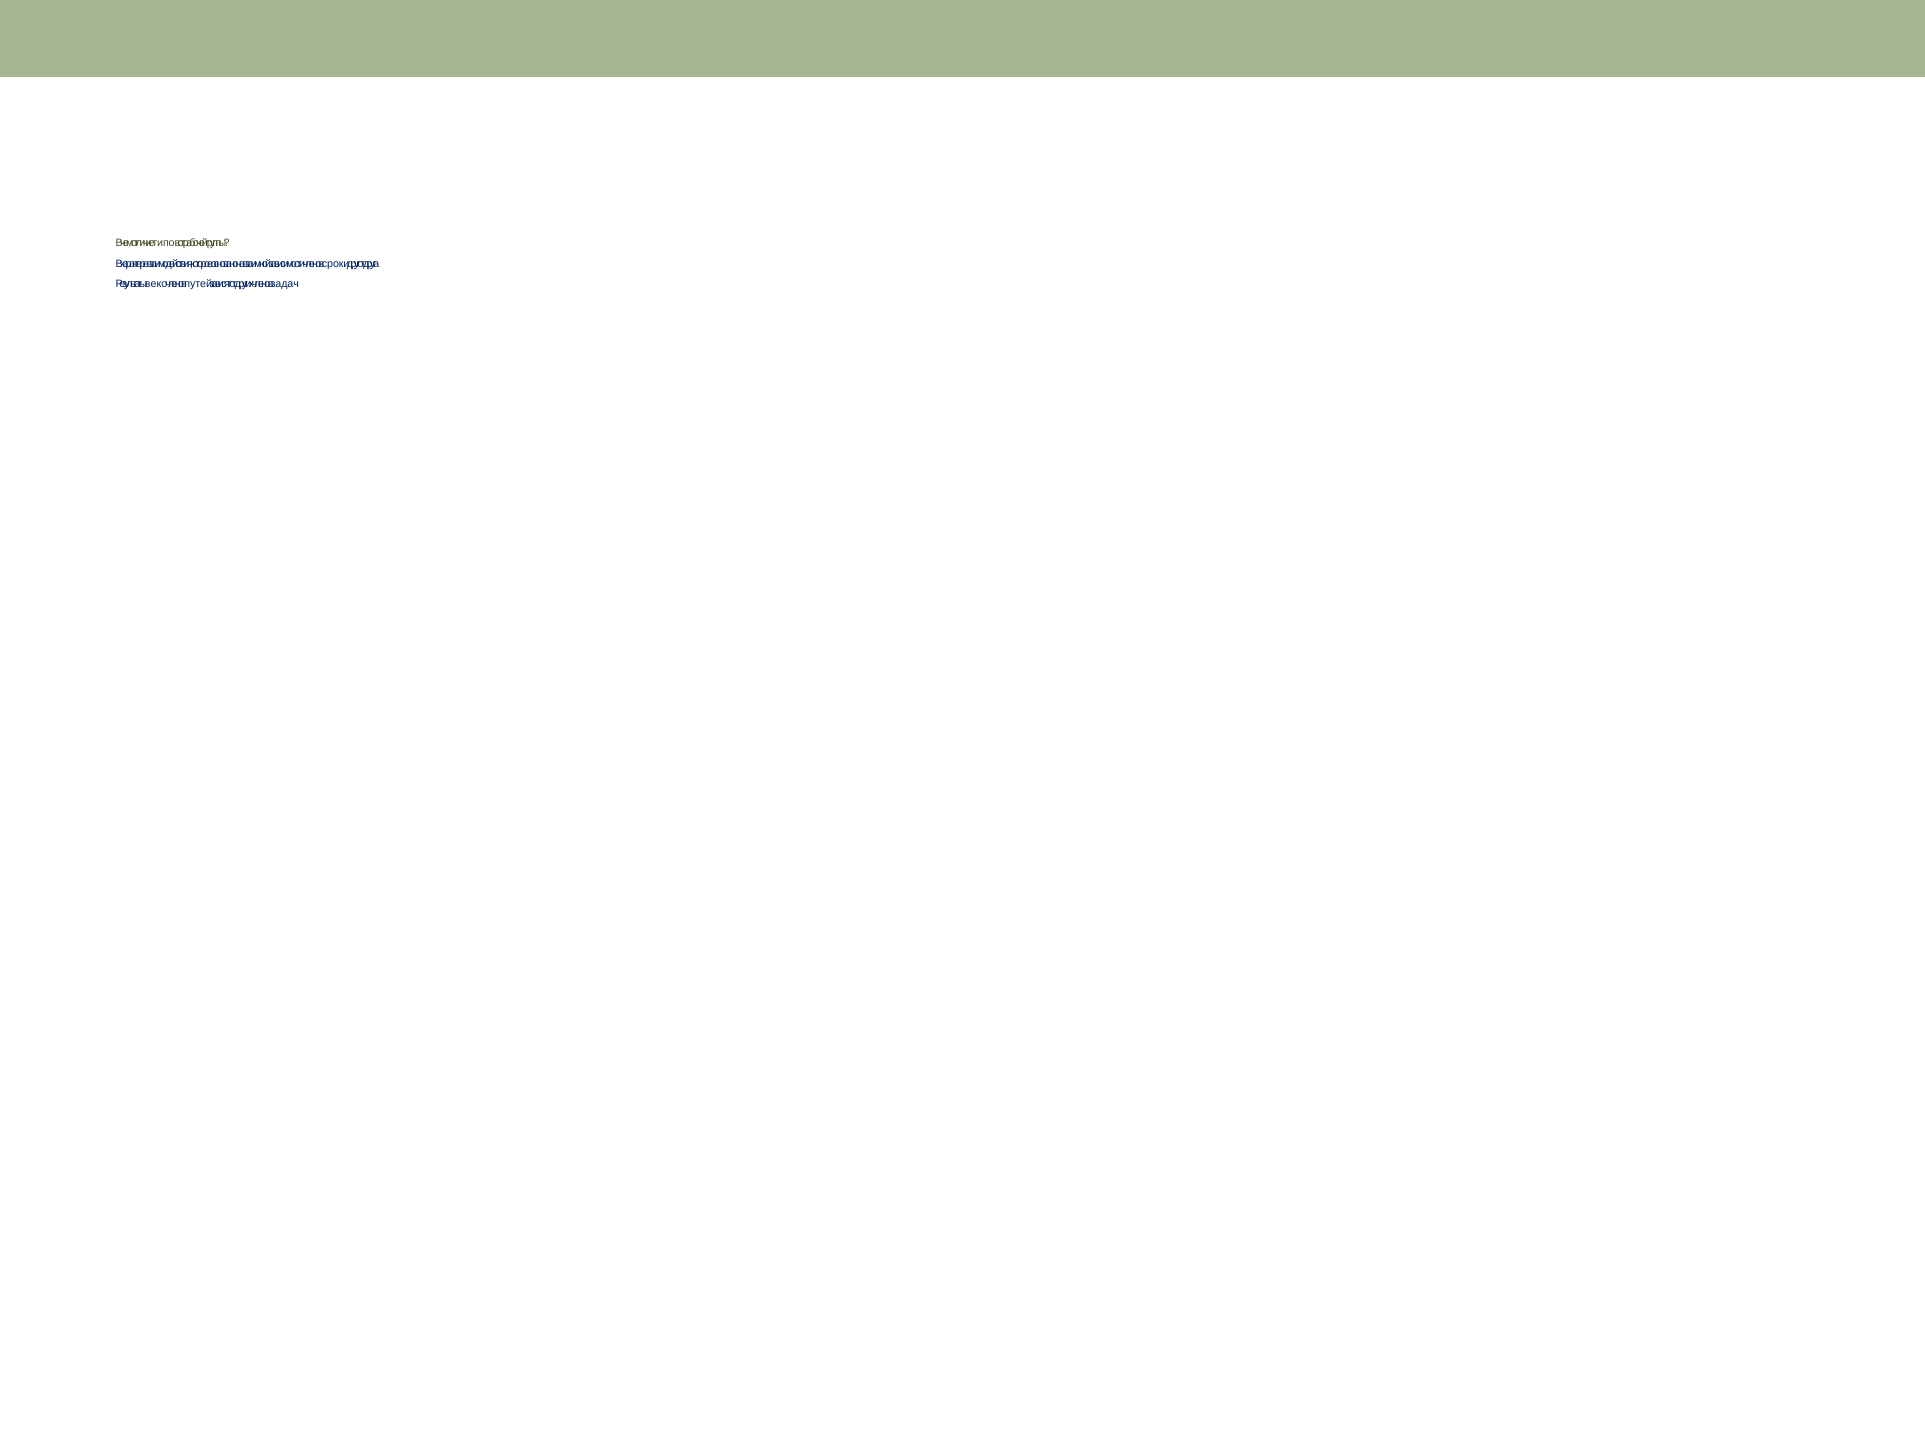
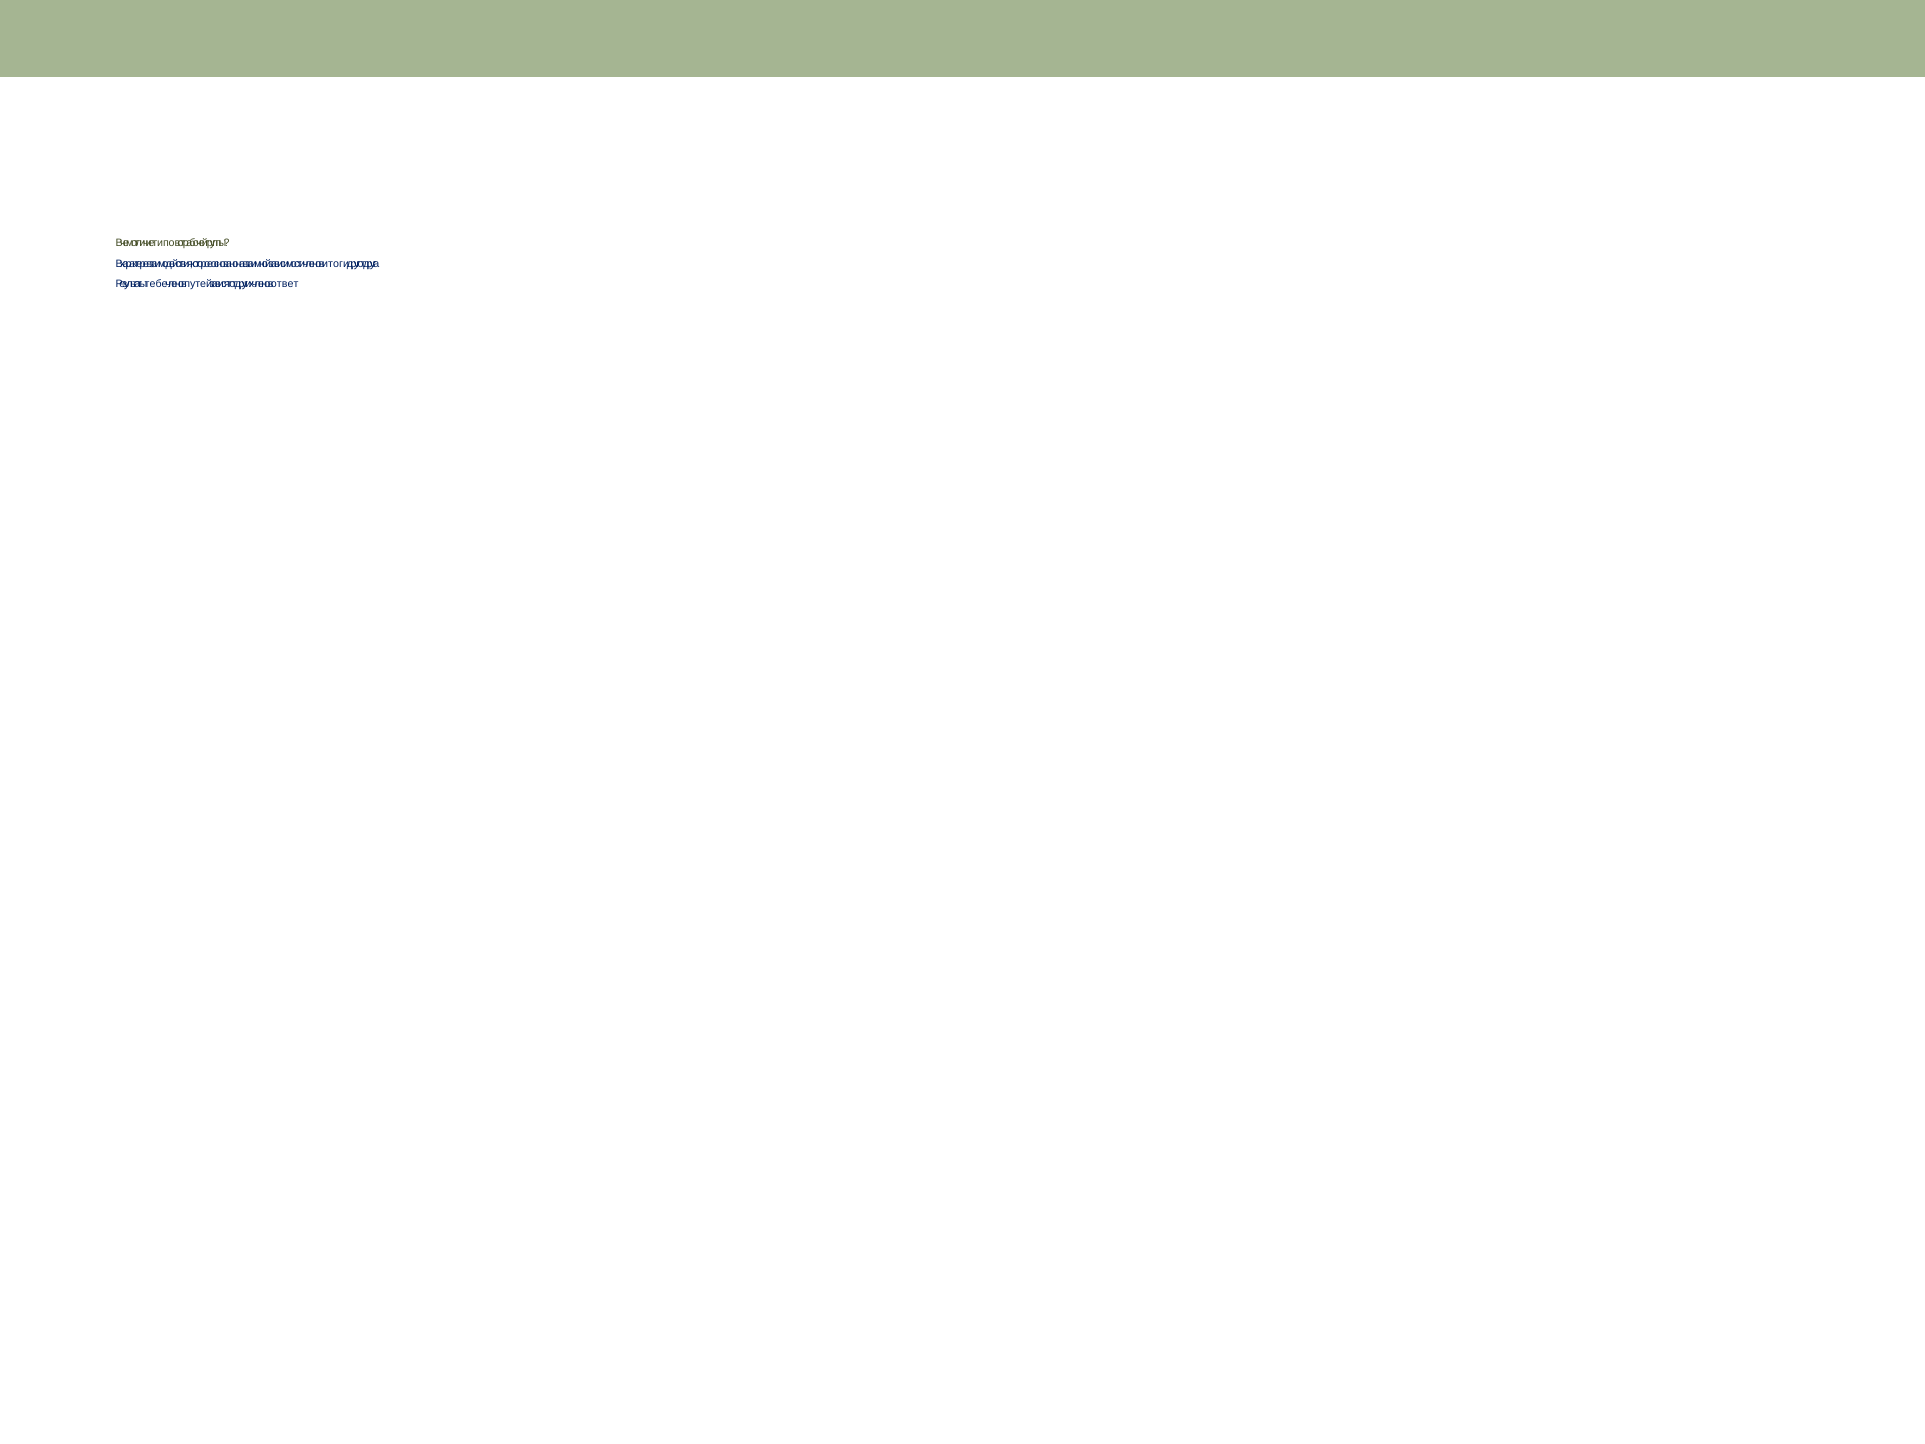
сроки: сроки -> итоги (336, 264)
веко: веко -> тебе (156, 284)
задач: задач -> ответ (285, 284)
